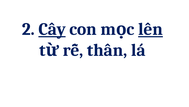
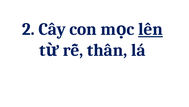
Cây underline: present -> none (52, 29)
